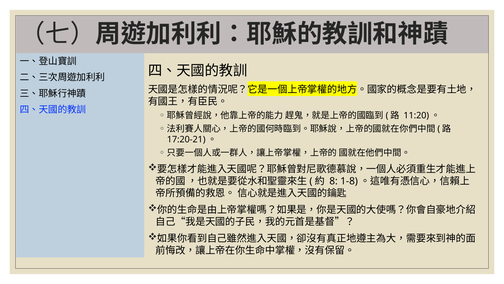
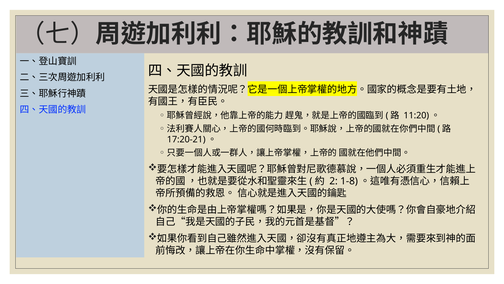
8: 8 -> 2 (334, 181)
